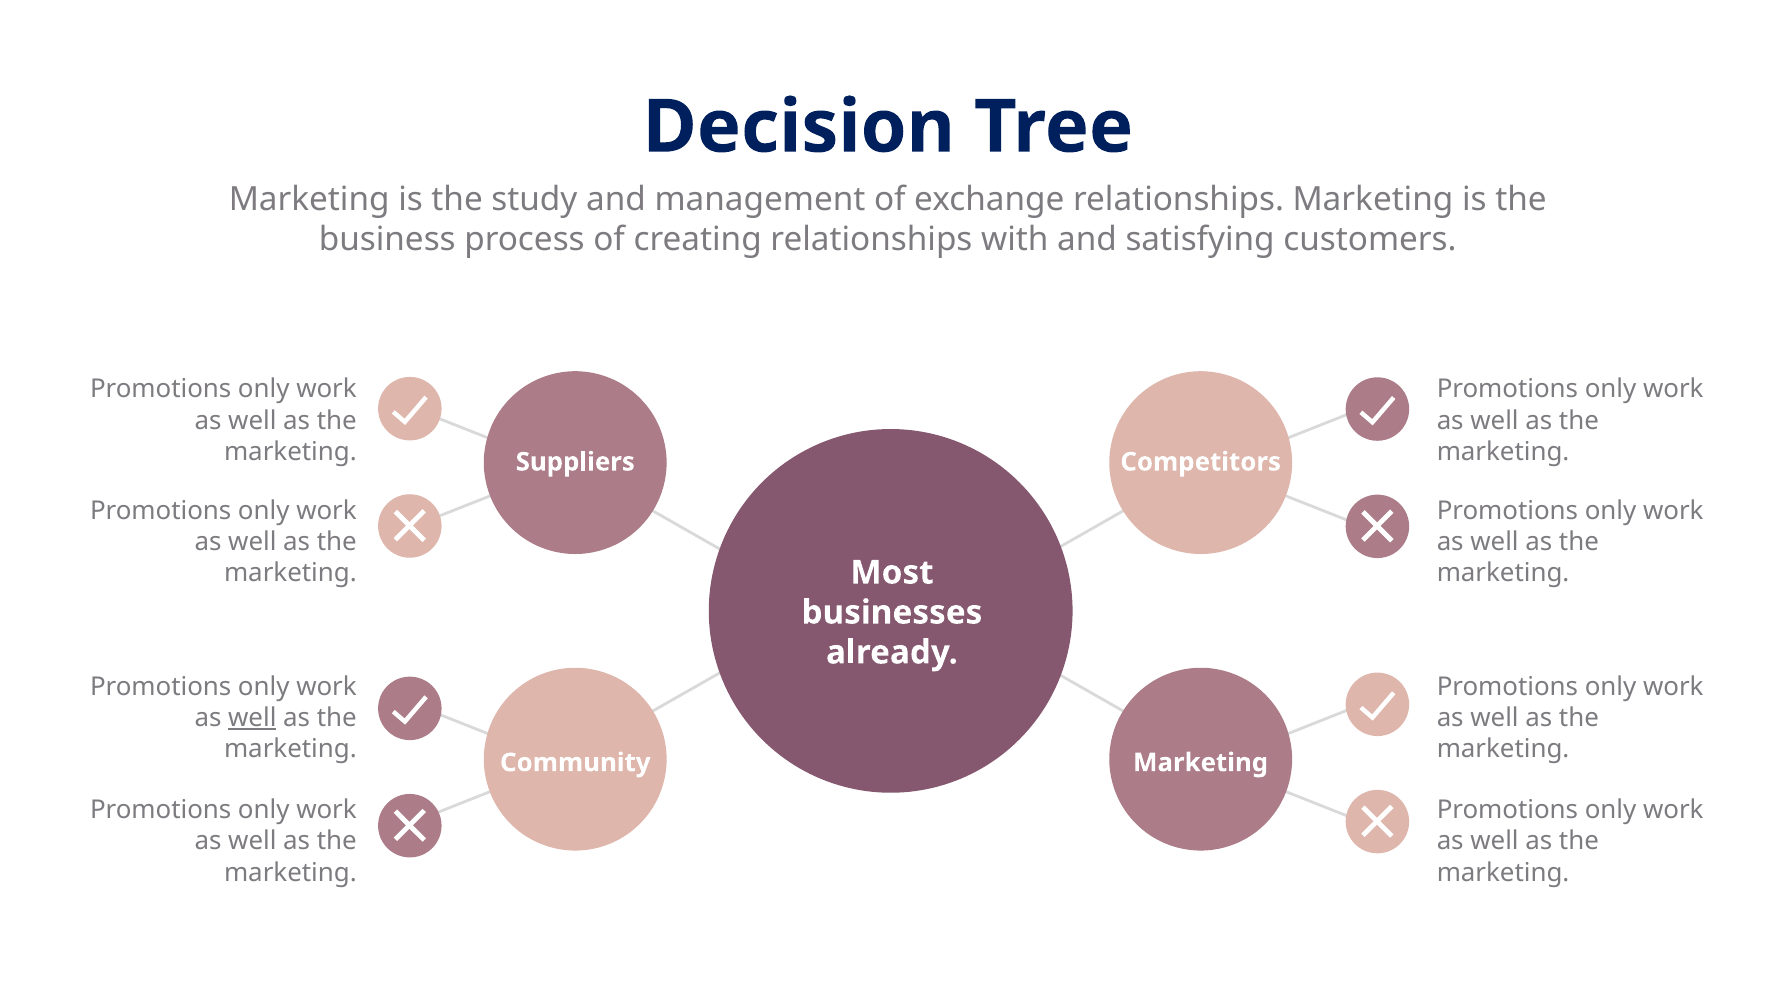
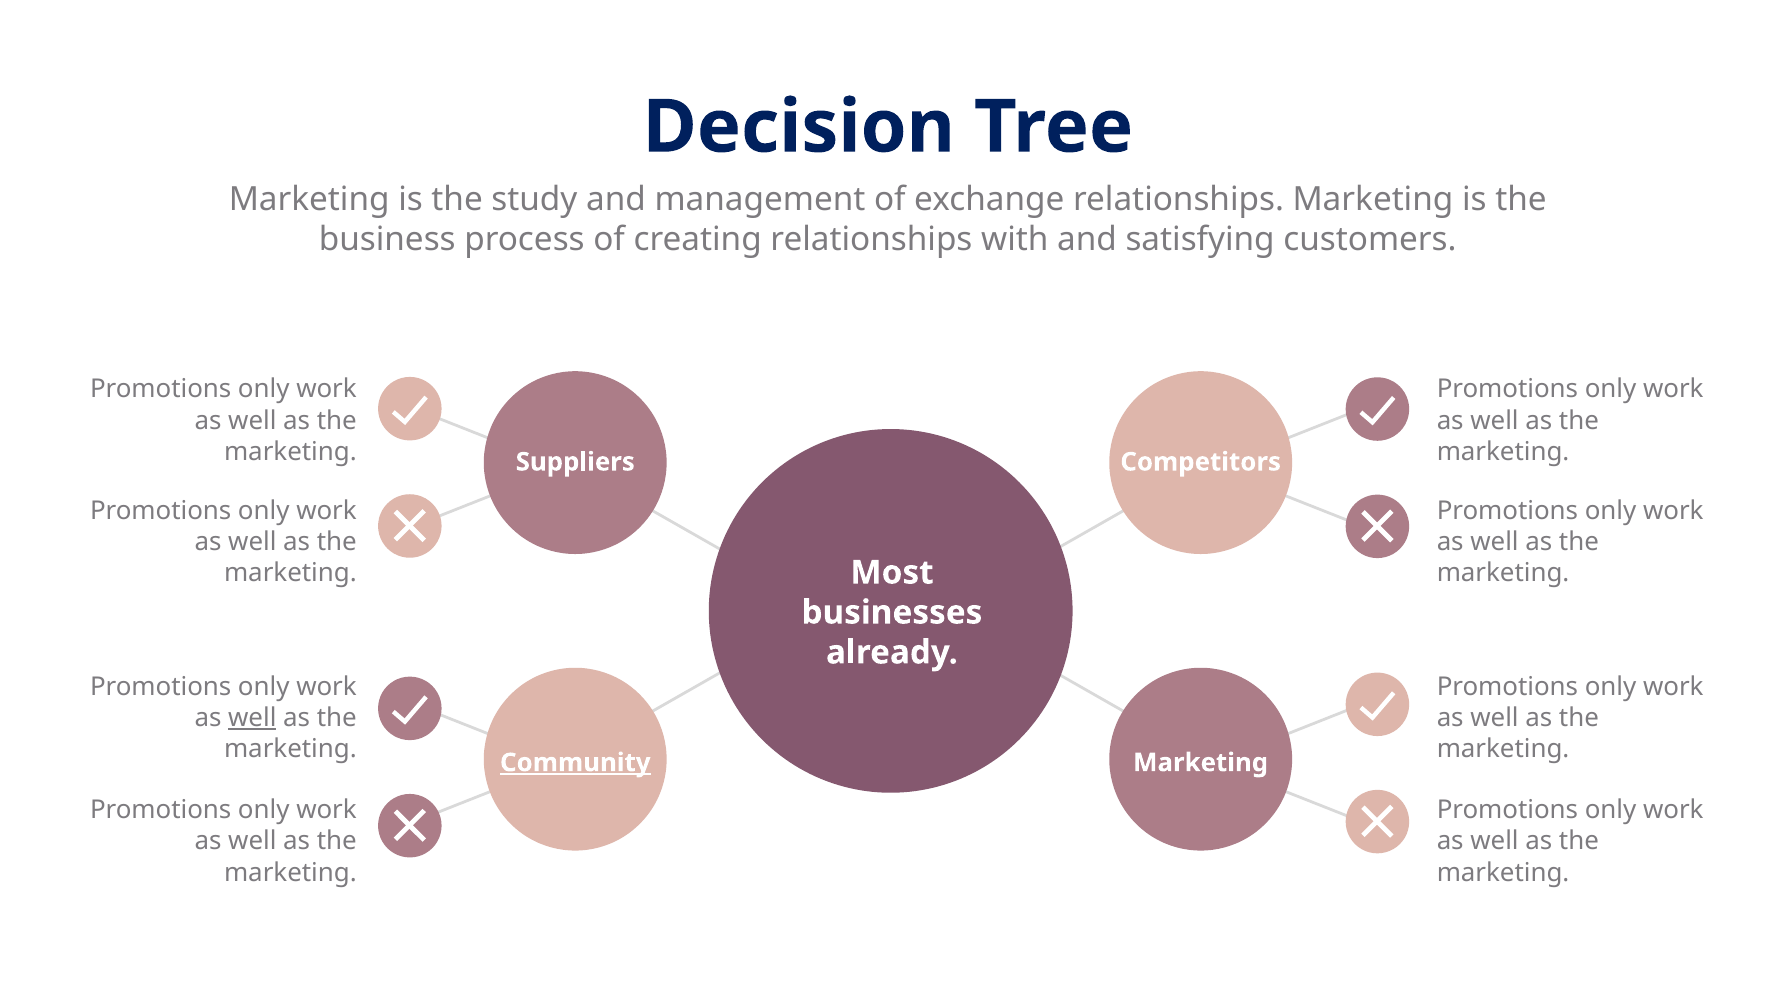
Community underline: none -> present (575, 763)
